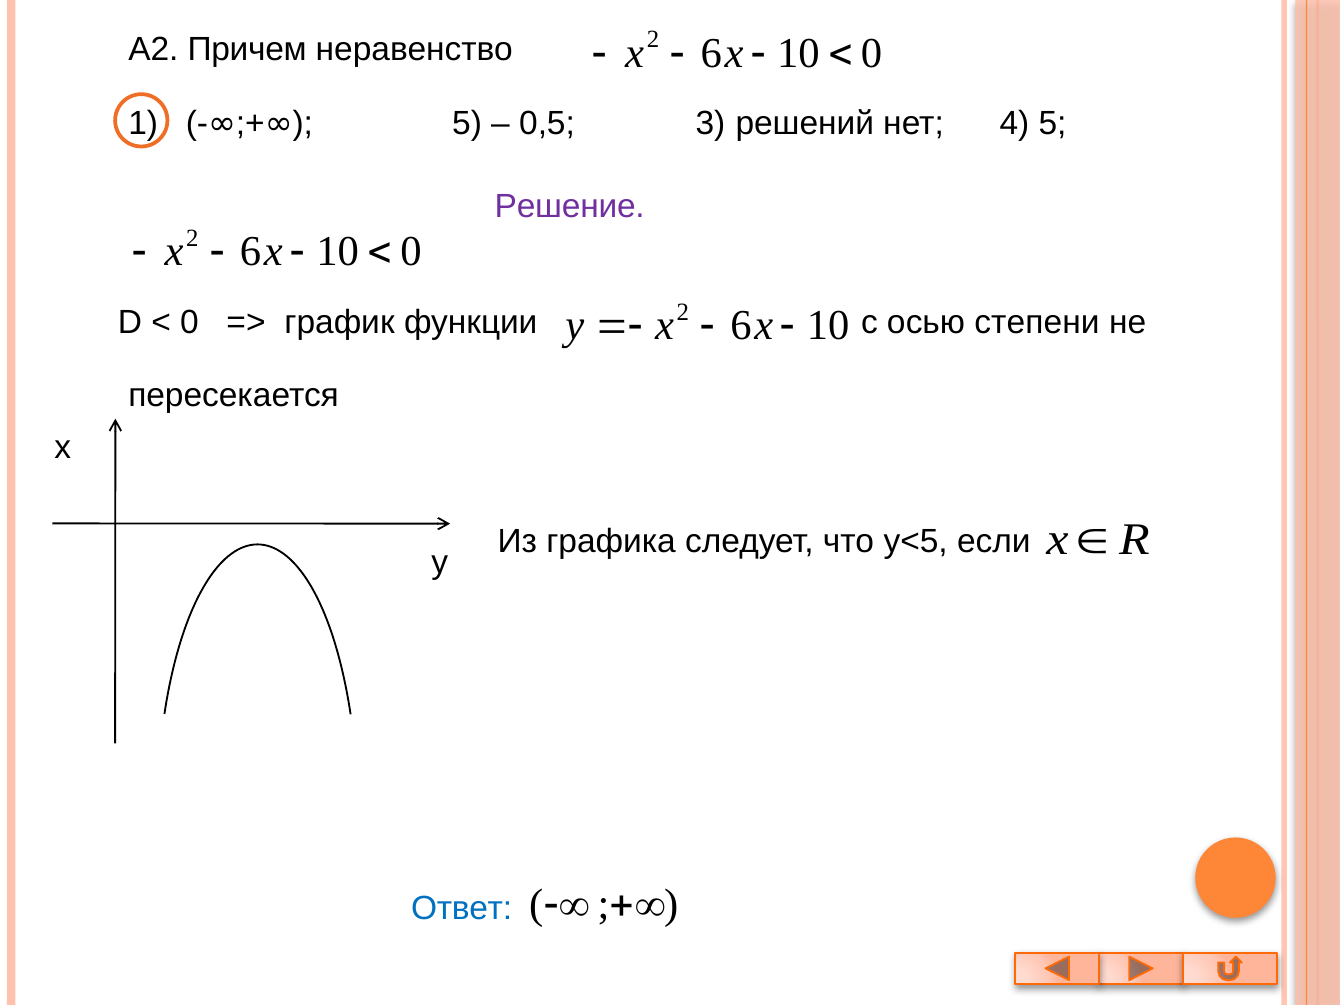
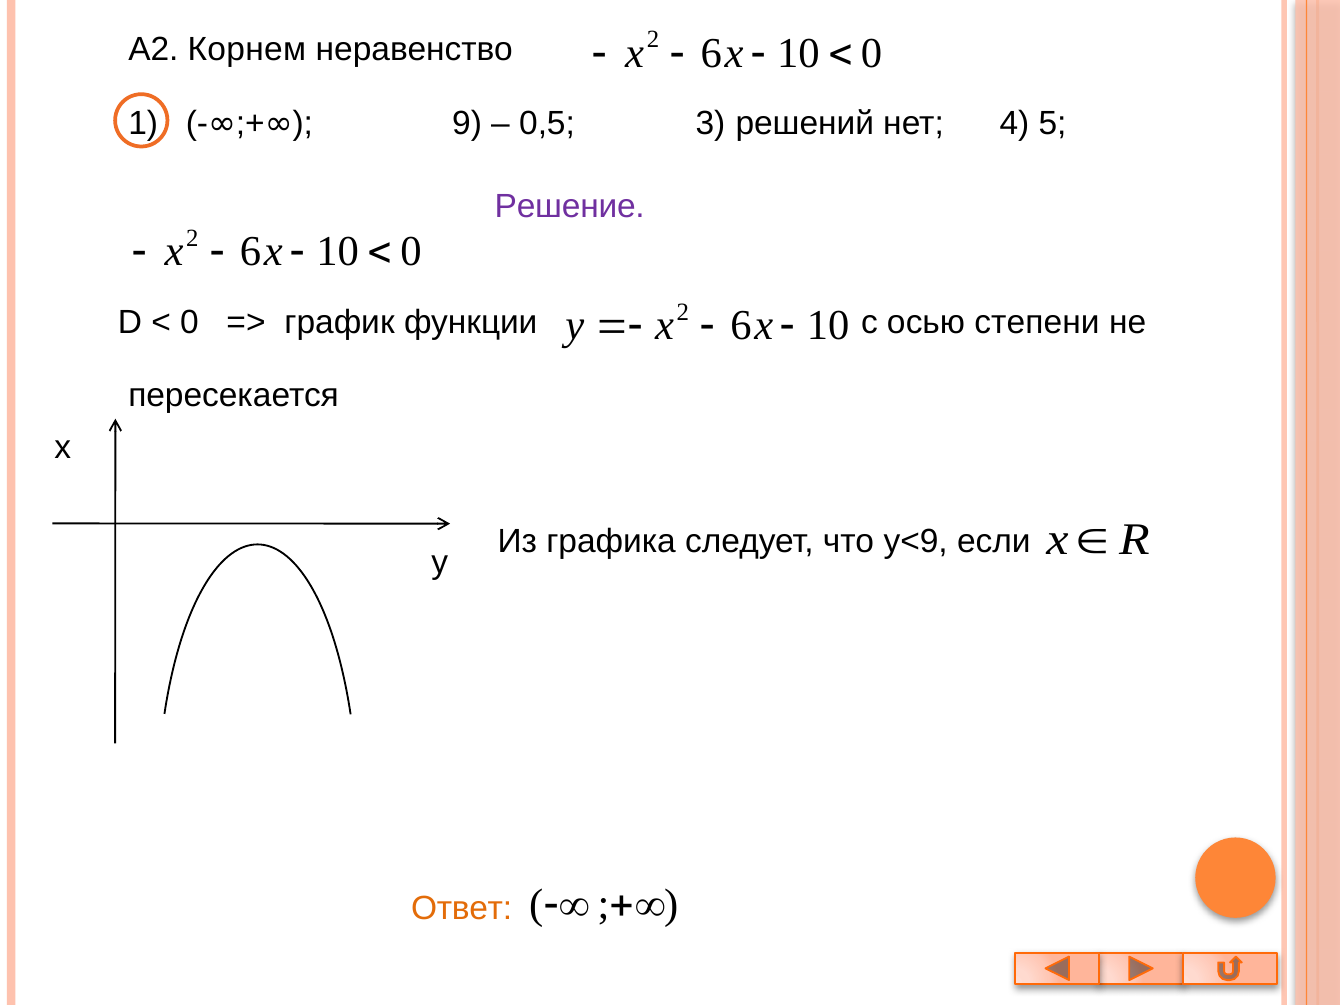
Причем: Причем -> Корнем (247, 50)
5: 5 -> 9 (467, 123)
y<5: y<5 -> y<9 (916, 542)
Ответ colour: blue -> orange (462, 908)
